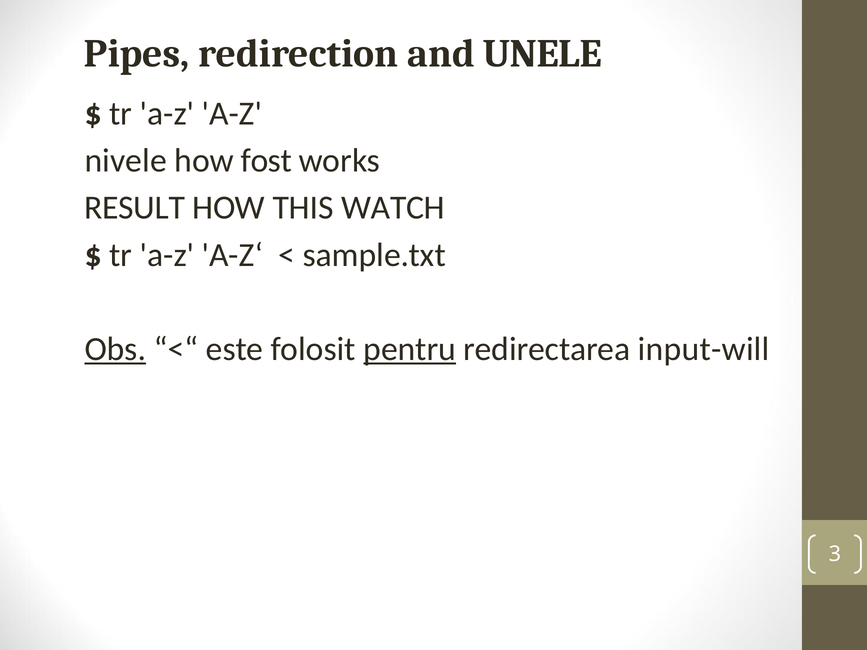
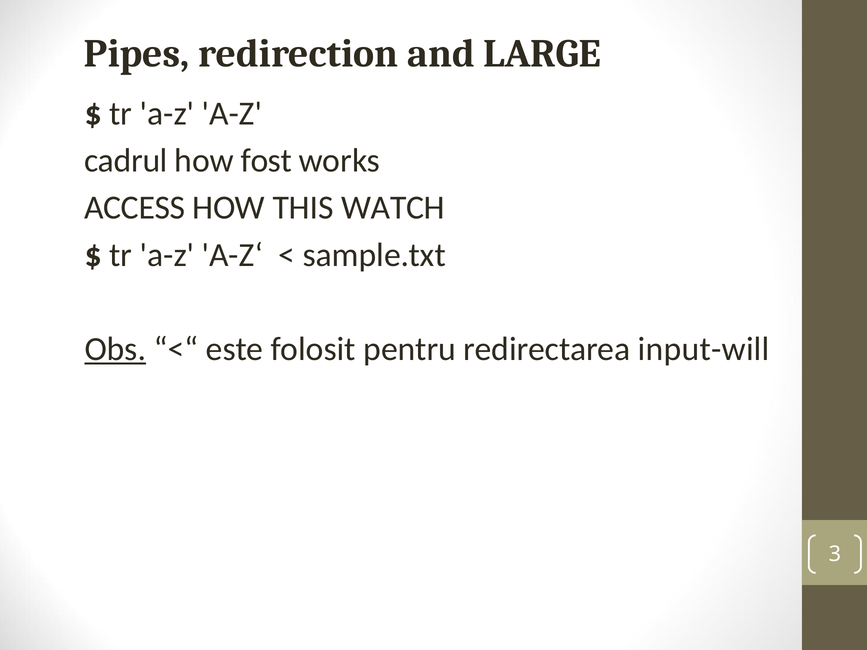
UNELE: UNELE -> LARGE (542, 53)
nivele: nivele -> cadrul (126, 161)
RESULT: RESULT -> ACCESS (135, 208)
pentru underline: present -> none (410, 349)
